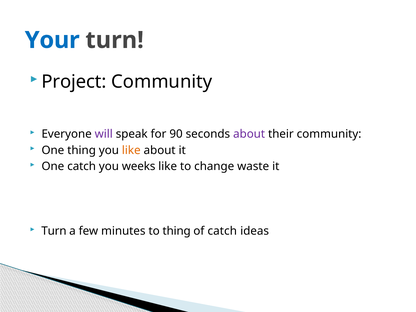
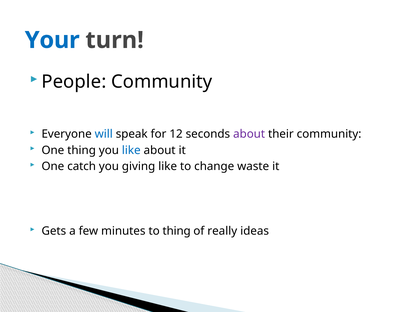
Project: Project -> People (74, 82)
will colour: purple -> blue (104, 134)
90: 90 -> 12 (176, 134)
like colour: orange -> blue (131, 150)
weeks: weeks -> giving (139, 166)
Turn: Turn -> Gets (54, 231)
of catch: catch -> really (222, 231)
